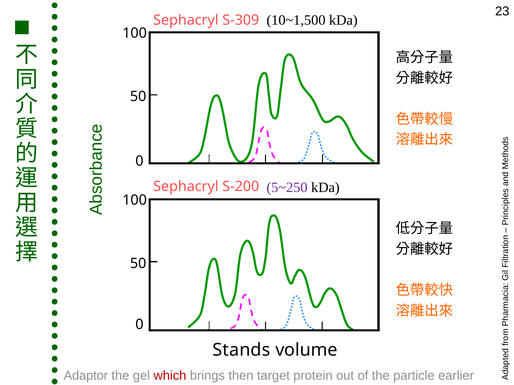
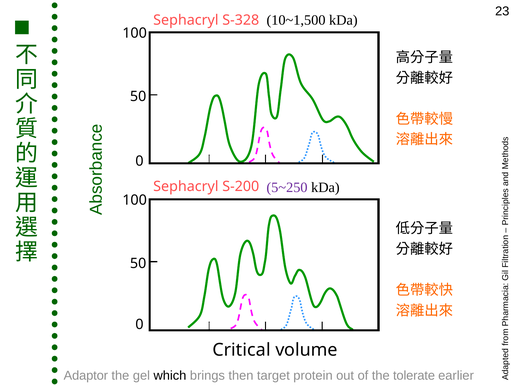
S-309: S-309 -> S-328 (241, 20)
Stands: Stands -> Critical (242, 350)
which colour: red -> black (170, 376)
particle: particle -> tolerate (414, 376)
